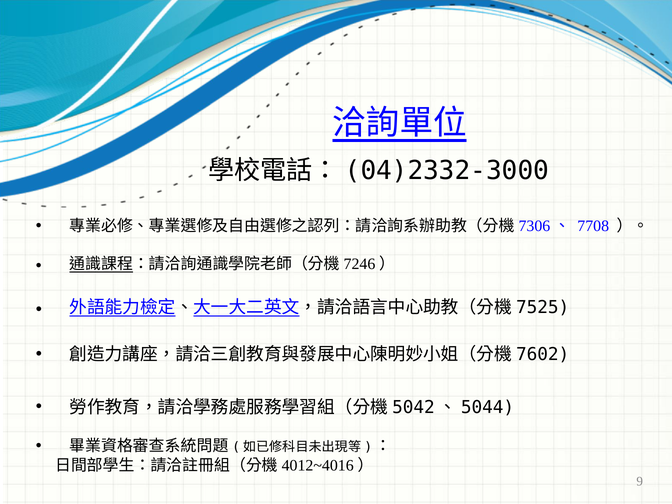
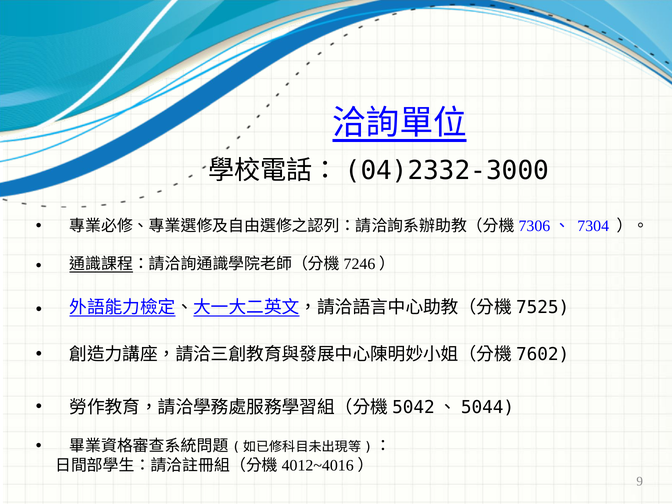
7708: 7708 -> 7304 (593, 226)
